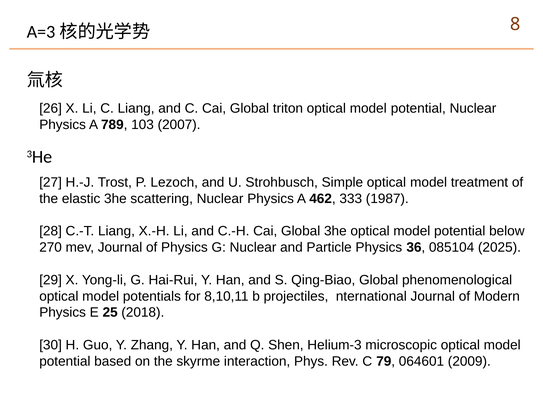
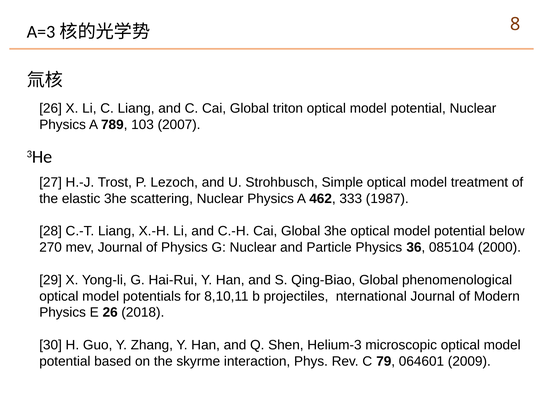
2025: 2025 -> 2000 (499, 248)
E 25: 25 -> 26 (110, 313)
